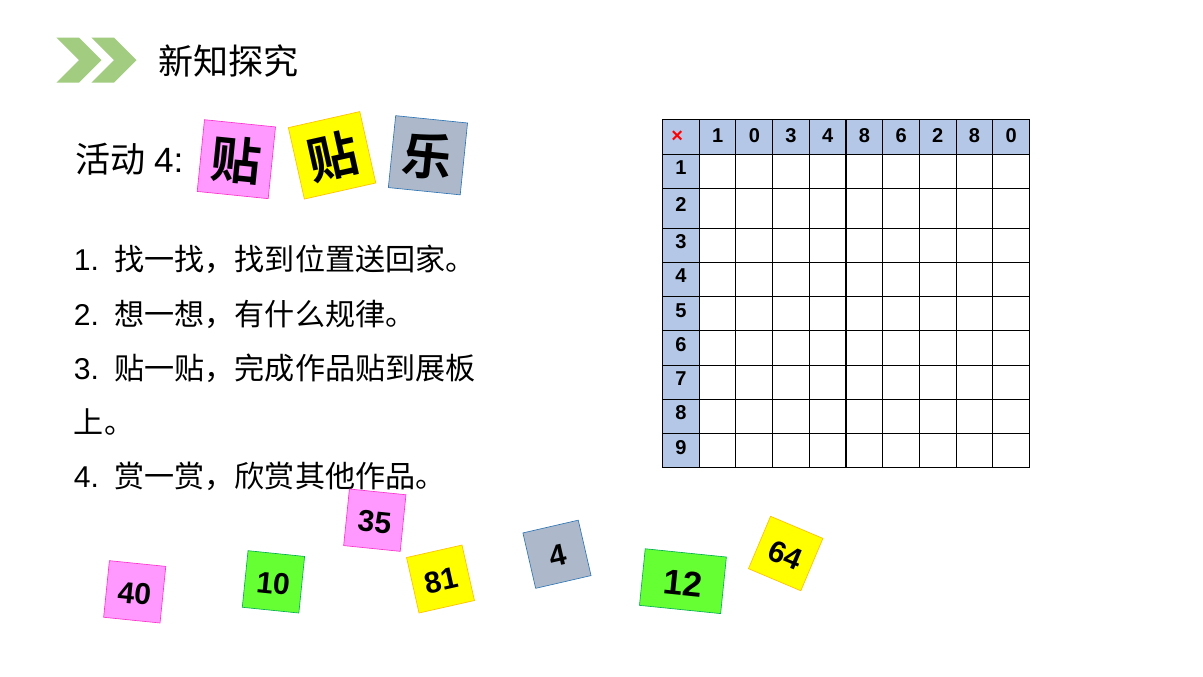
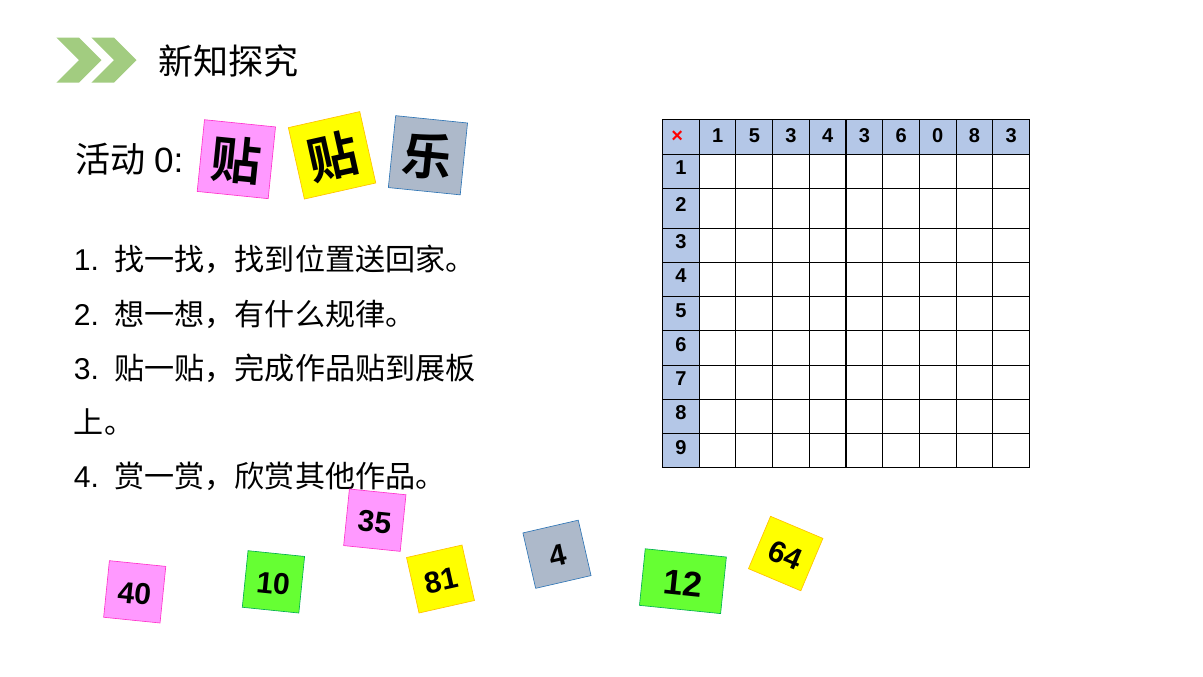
1 0: 0 -> 5 (754, 136)
4 8: 8 -> 3 (864, 136)
6 2: 2 -> 0 (938, 136)
8 0: 0 -> 3 (1011, 136)
4: 4 -> 0 (169, 161)
